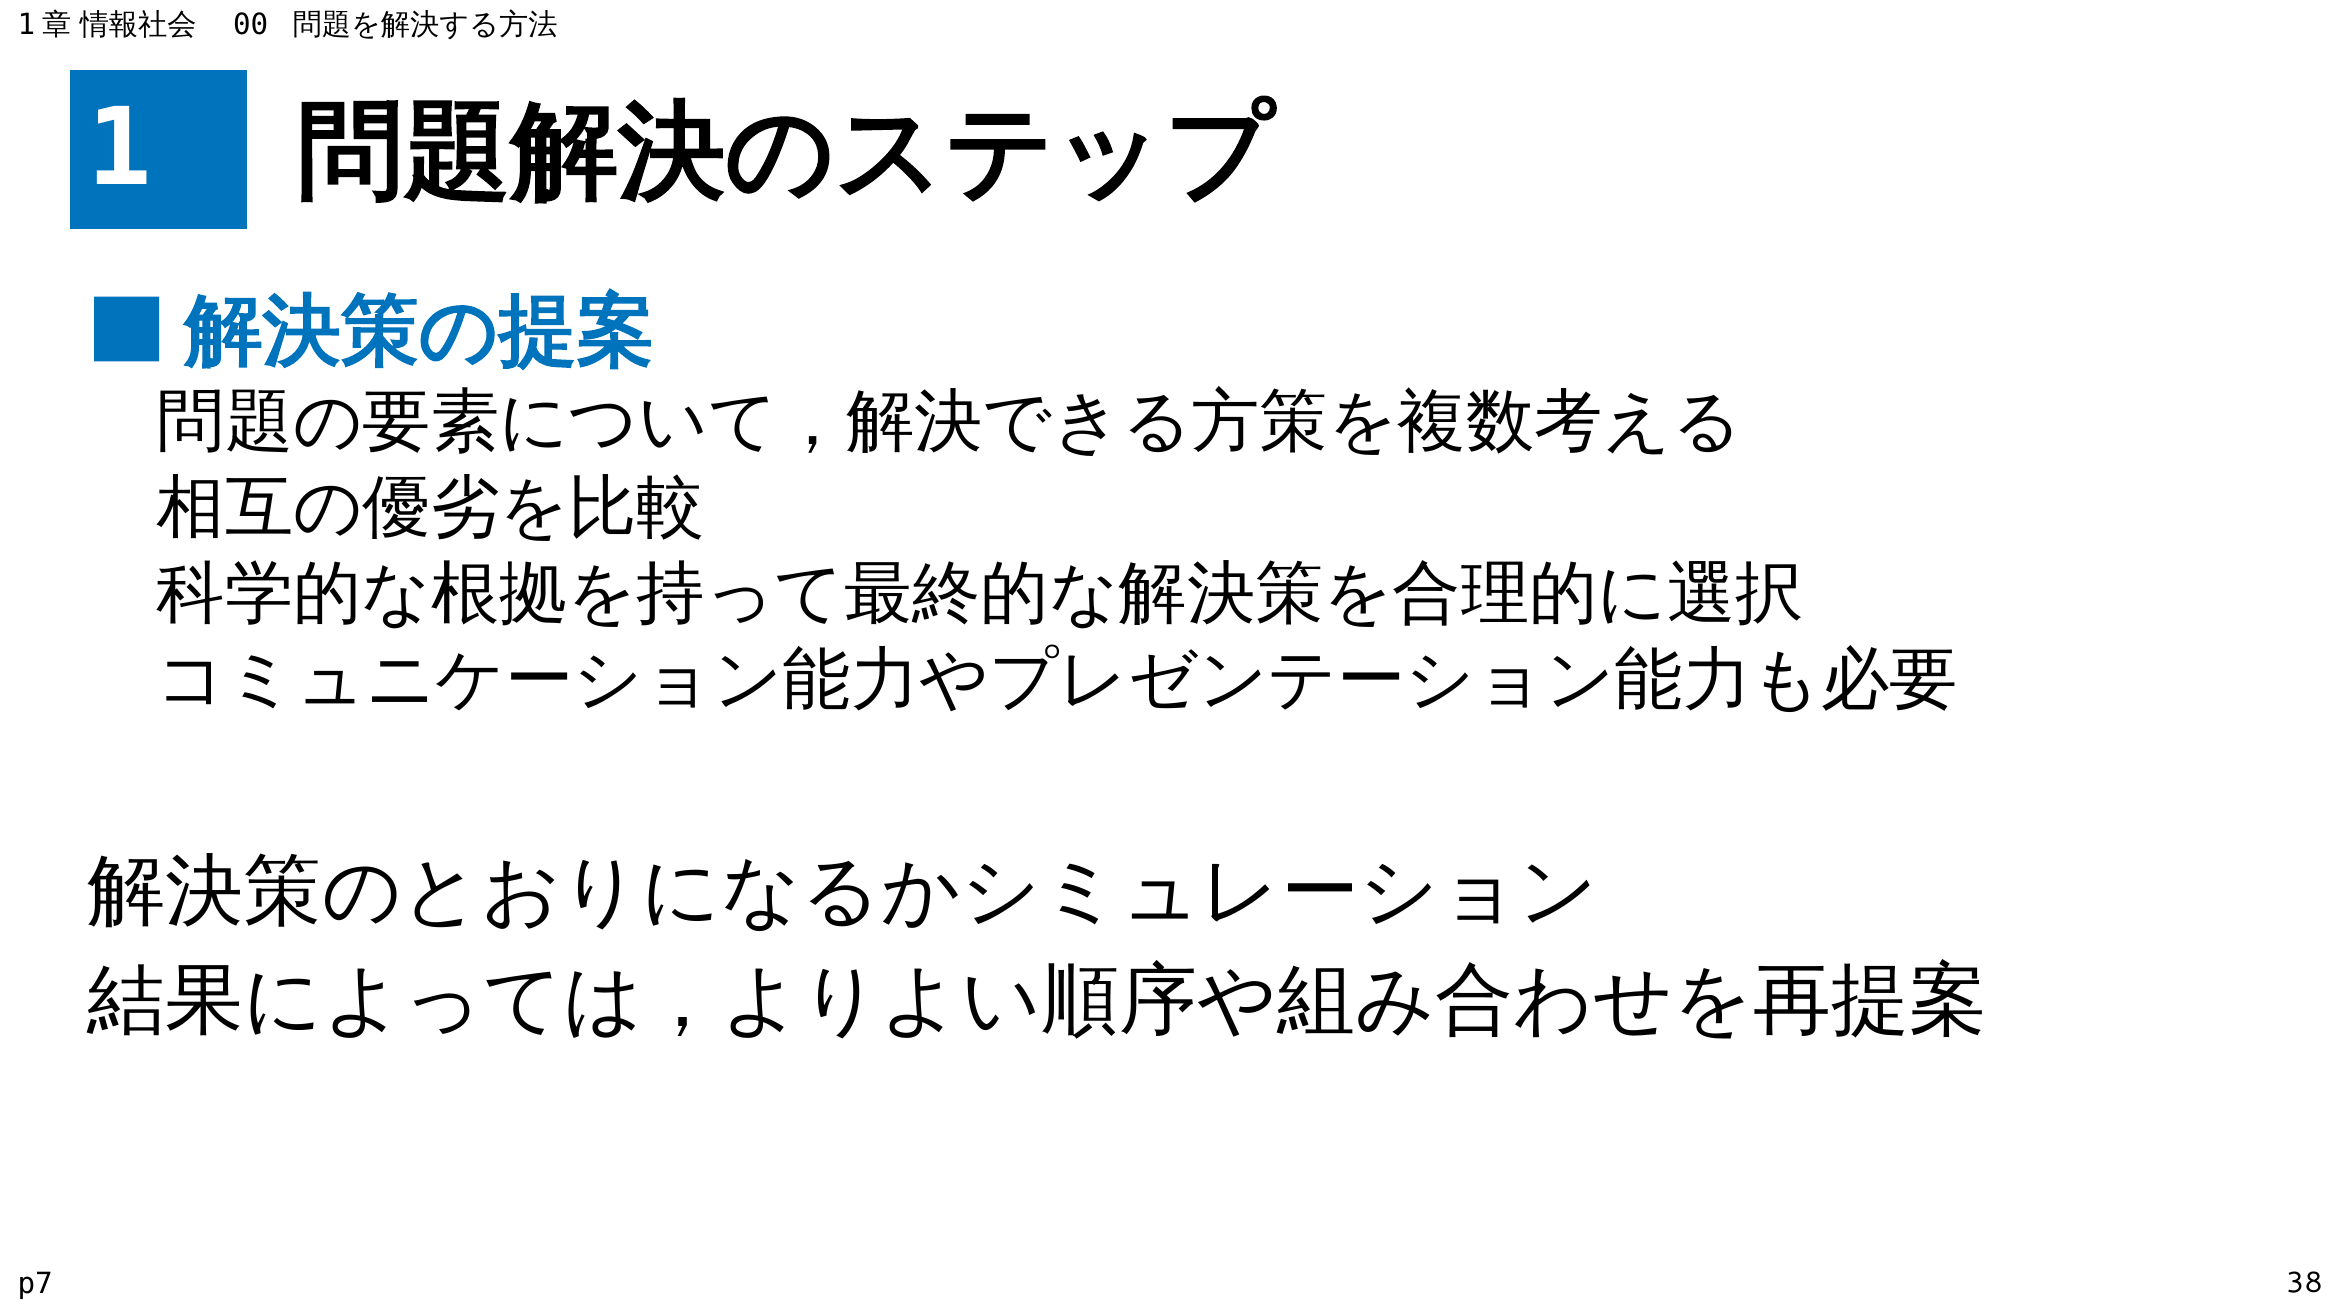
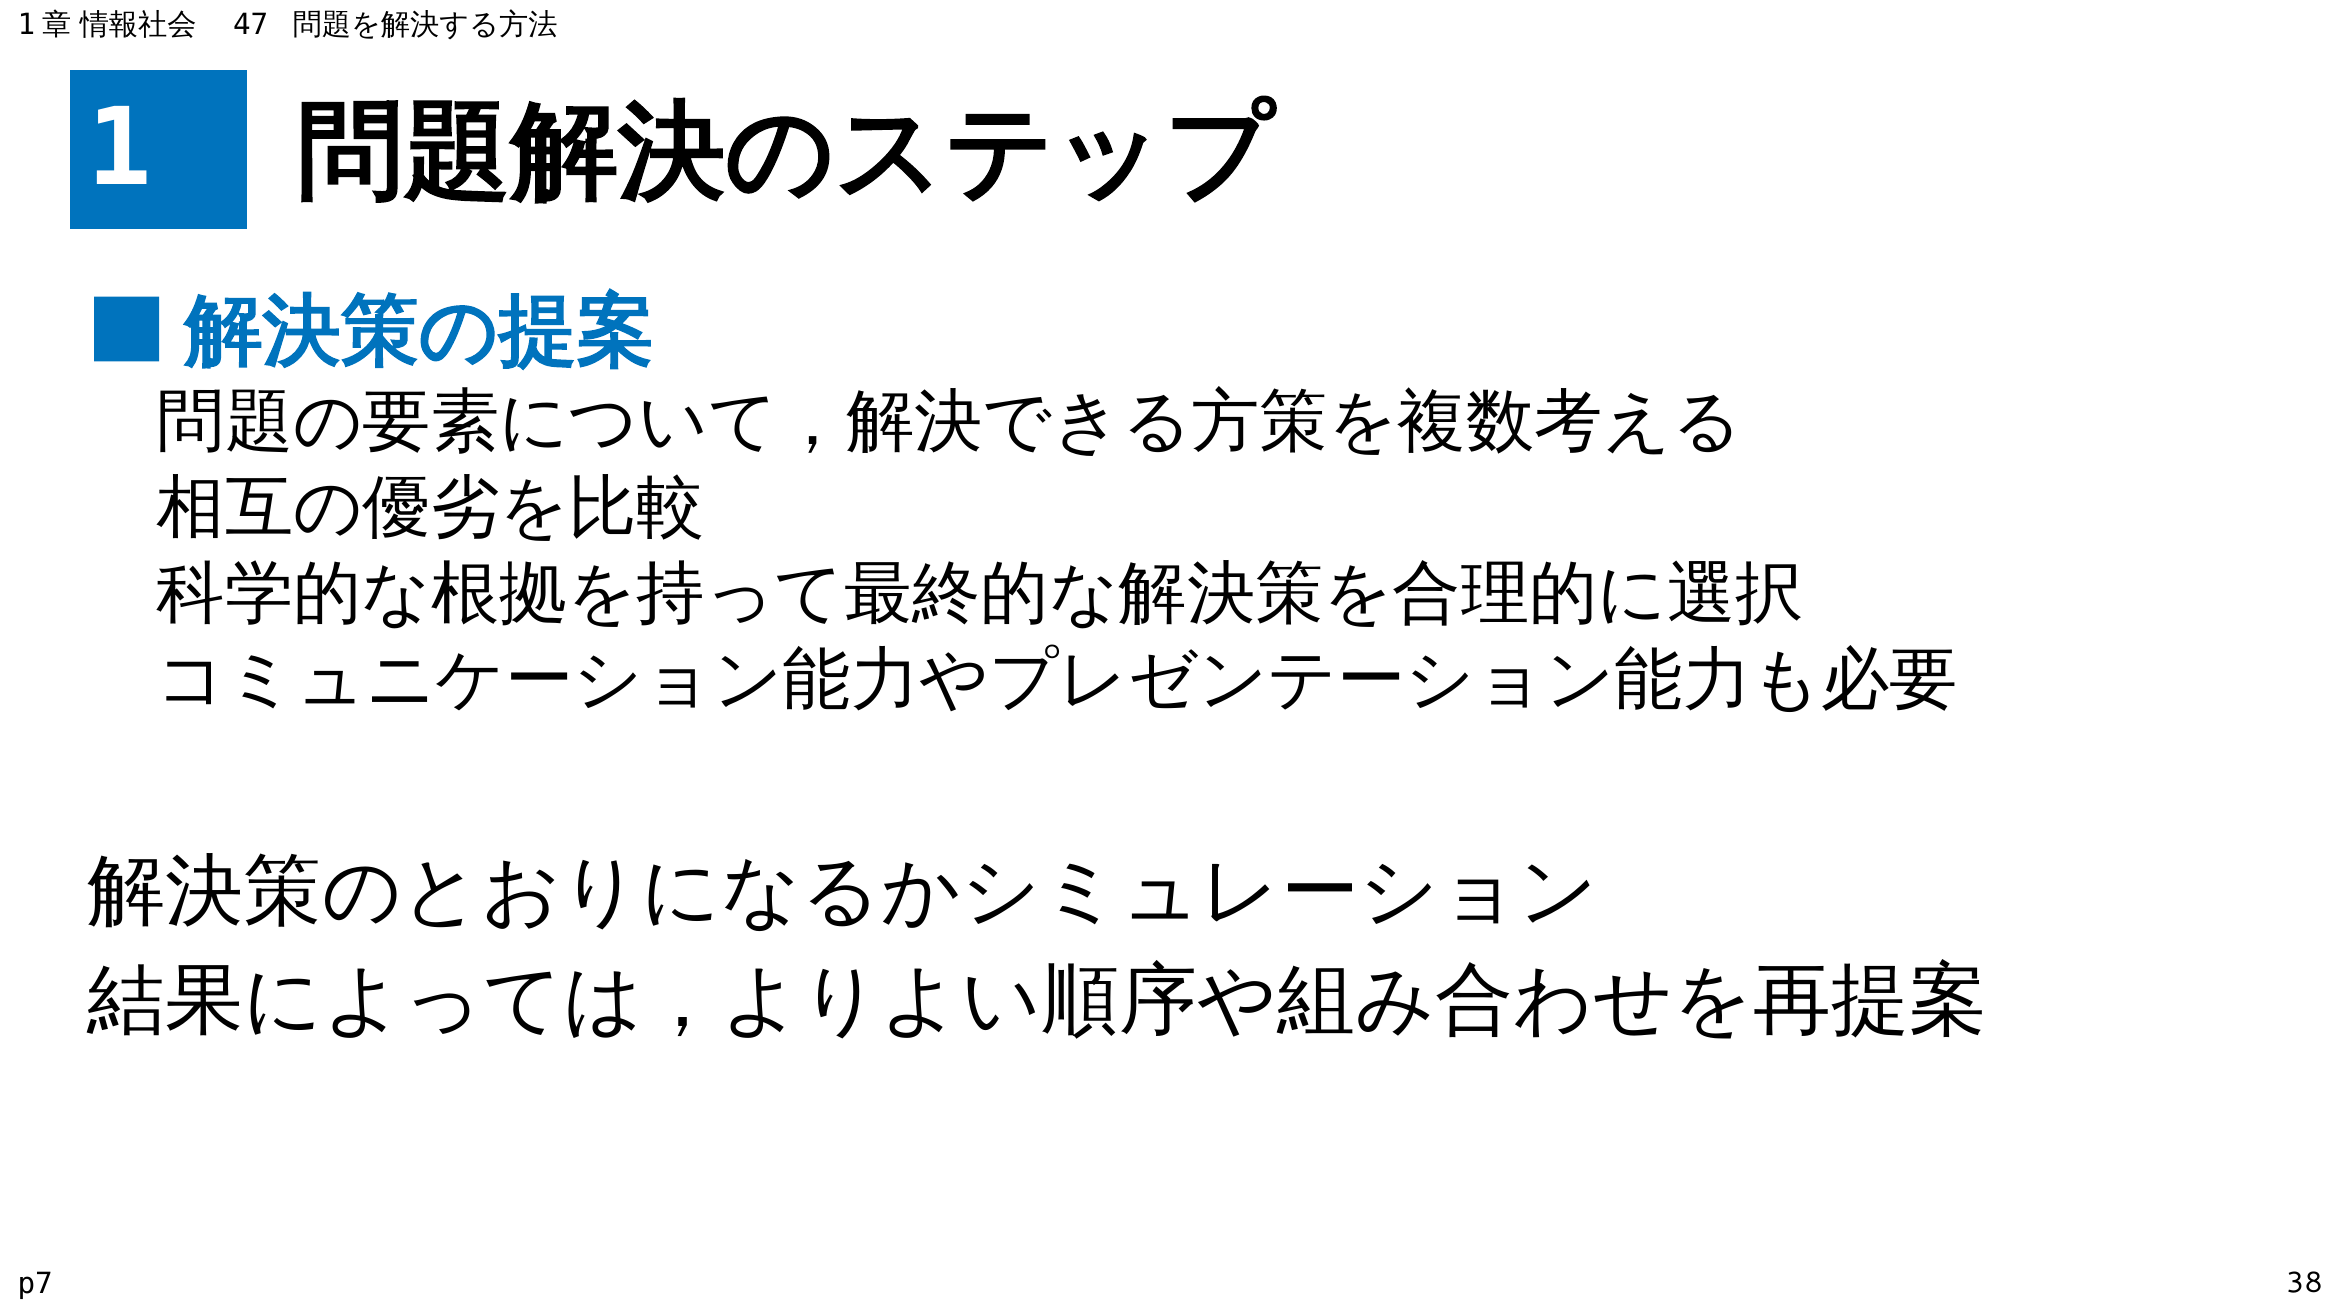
00: 00 -> 47 (251, 24)
